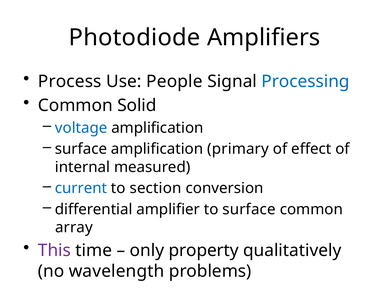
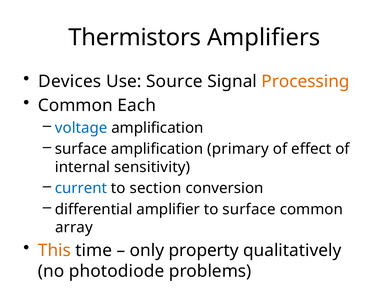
Photodiode: Photodiode -> Thermistors (135, 38)
Process: Process -> Devices (70, 82)
People: People -> Source (174, 82)
Processing colour: blue -> orange (305, 82)
Solid: Solid -> Each (137, 106)
measured: measured -> sensitivity (152, 168)
This colour: purple -> orange (54, 251)
wavelength: wavelength -> photodiode (117, 272)
